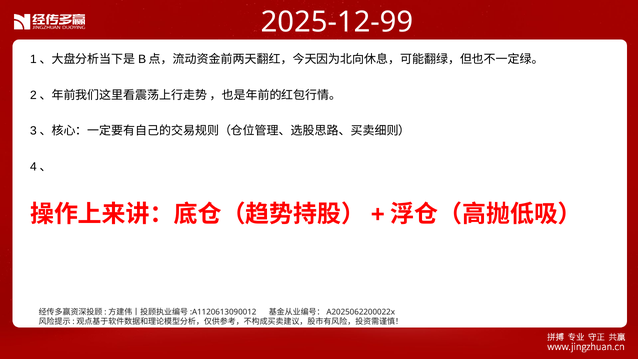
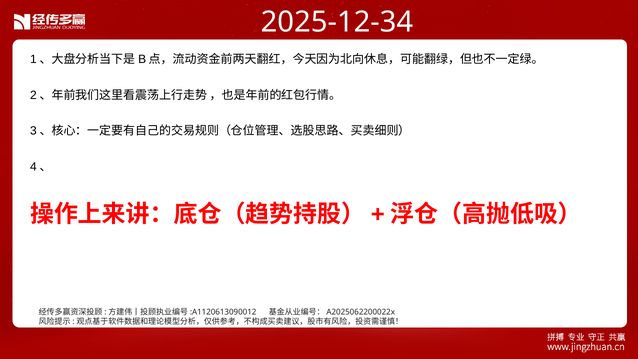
2025-12-99: 2025-12-99 -> 2025-12-34 (337, 22)
